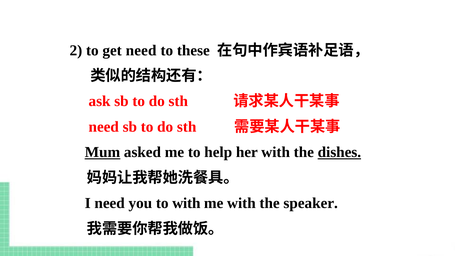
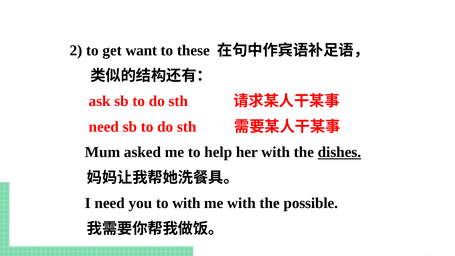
get need: need -> want (141, 50)
Mum underline: present -> none (102, 152)
speaker: speaker -> possible (311, 203)
